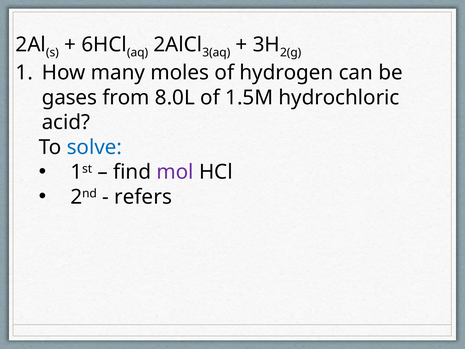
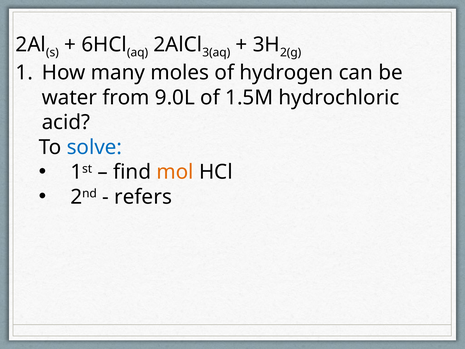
gases: gases -> water (69, 98)
8.0L: 8.0L -> 9.0L (175, 98)
mol colour: purple -> orange (175, 172)
